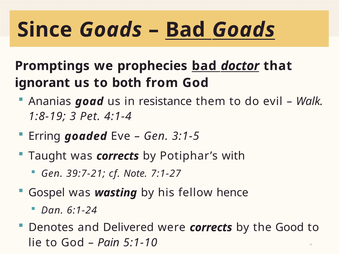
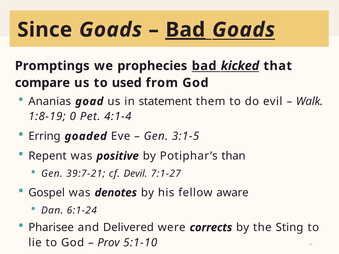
Bad underline: none -> present (185, 30)
doctor: doctor -> kicked (240, 66)
ignorant: ignorant -> compare (42, 83)
both: both -> used (127, 83)
resistance: resistance -> statement (165, 102)
3: 3 -> 0 (73, 117)
Taught: Taught -> Repent (48, 156)
was corrects: corrects -> positive (118, 156)
with: with -> than (234, 156)
Note: Note -> Devil (135, 174)
wasting: wasting -> denotes (116, 193)
hence: hence -> aware (232, 193)
Denotes: Denotes -> Pharisee (51, 228)
Good: Good -> Sting (290, 228)
Pain: Pain -> Prov (109, 243)
